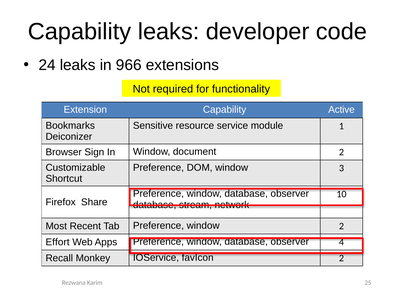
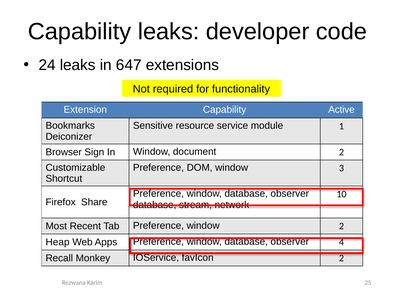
966: 966 -> 647 (129, 65)
Effort: Effort -> Heap (58, 242)
